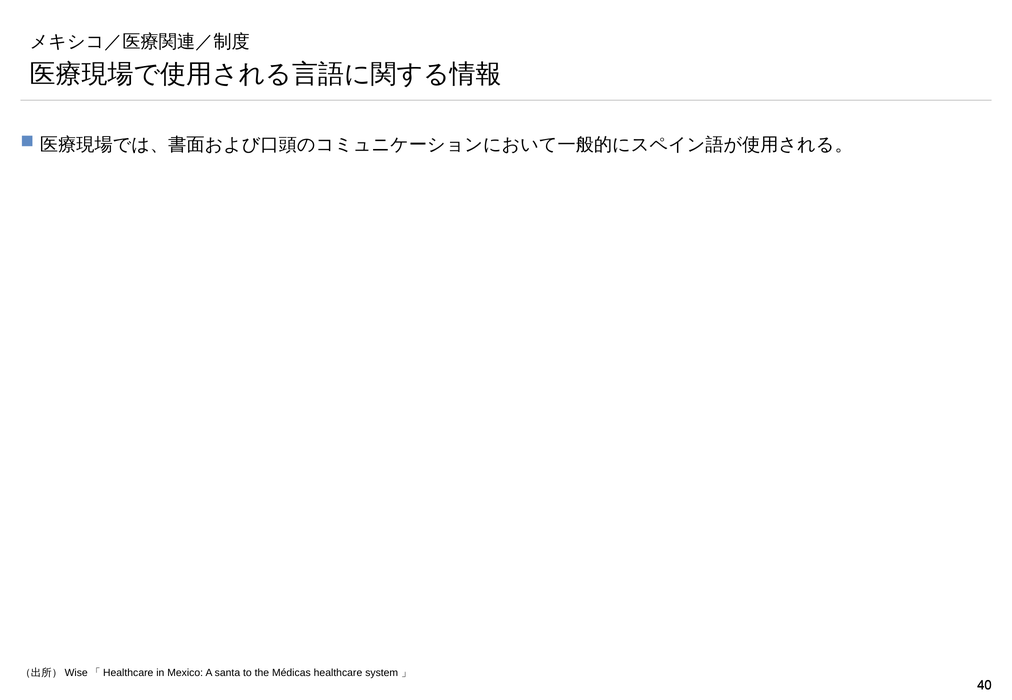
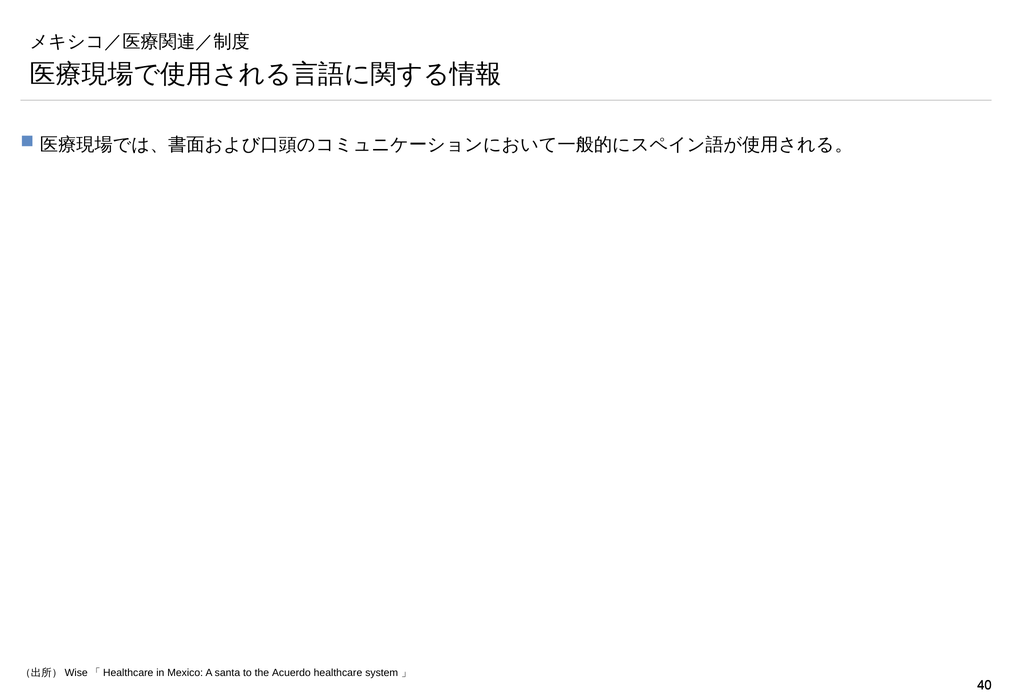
Médicas: Médicas -> Acuerdo (291, 674)
